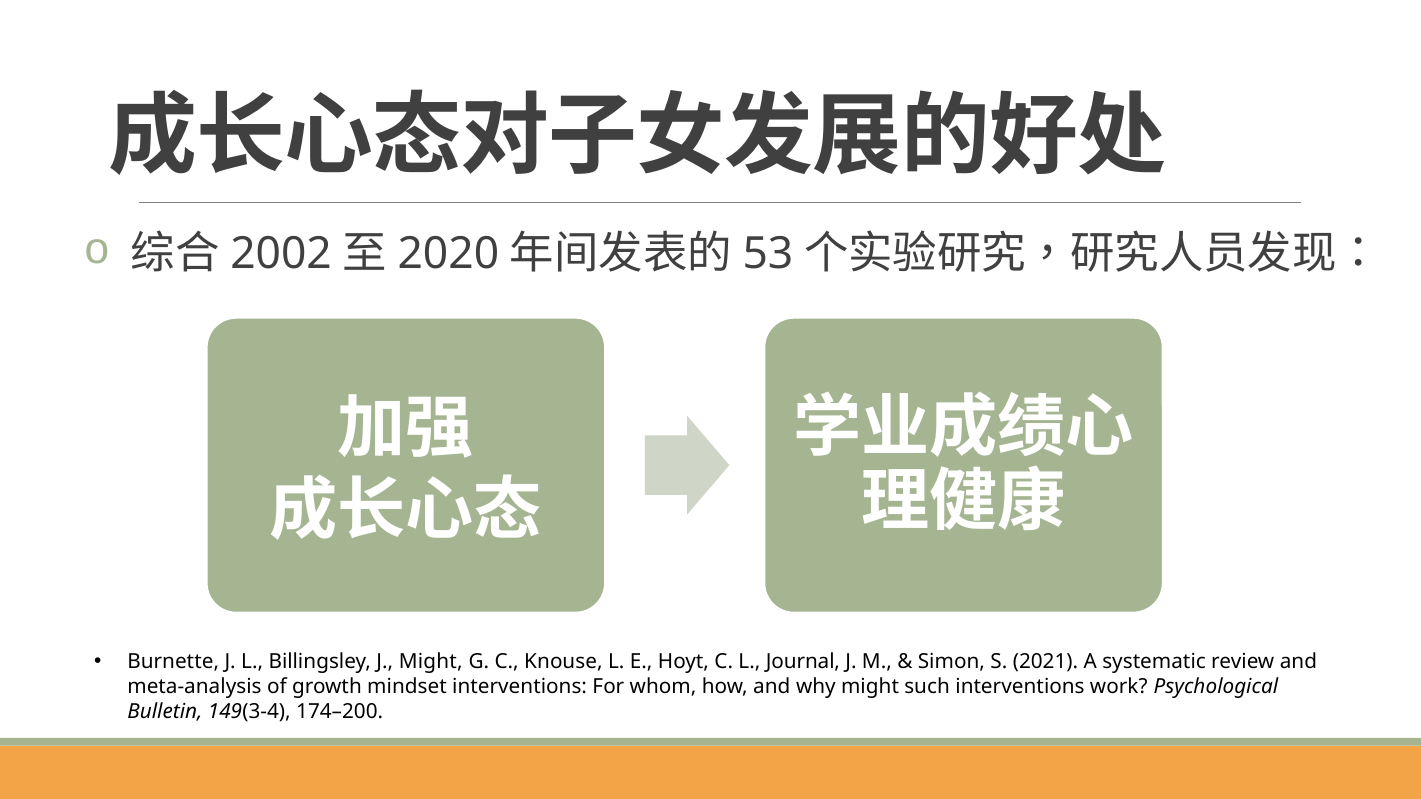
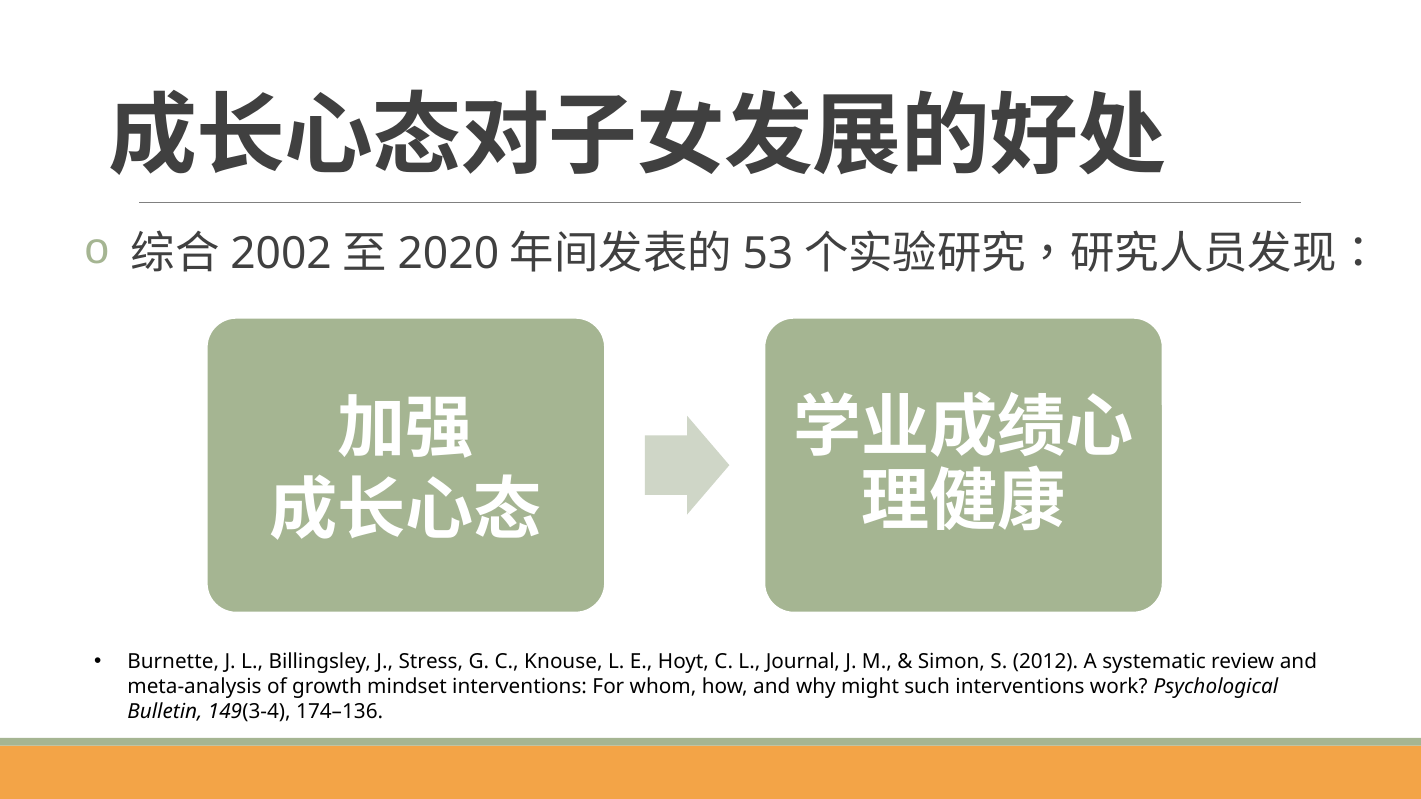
J Might: Might -> Stress (431, 662)
2021: 2021 -> 2012 (1046, 662)
174–200: 174–200 -> 174–136 (340, 712)
